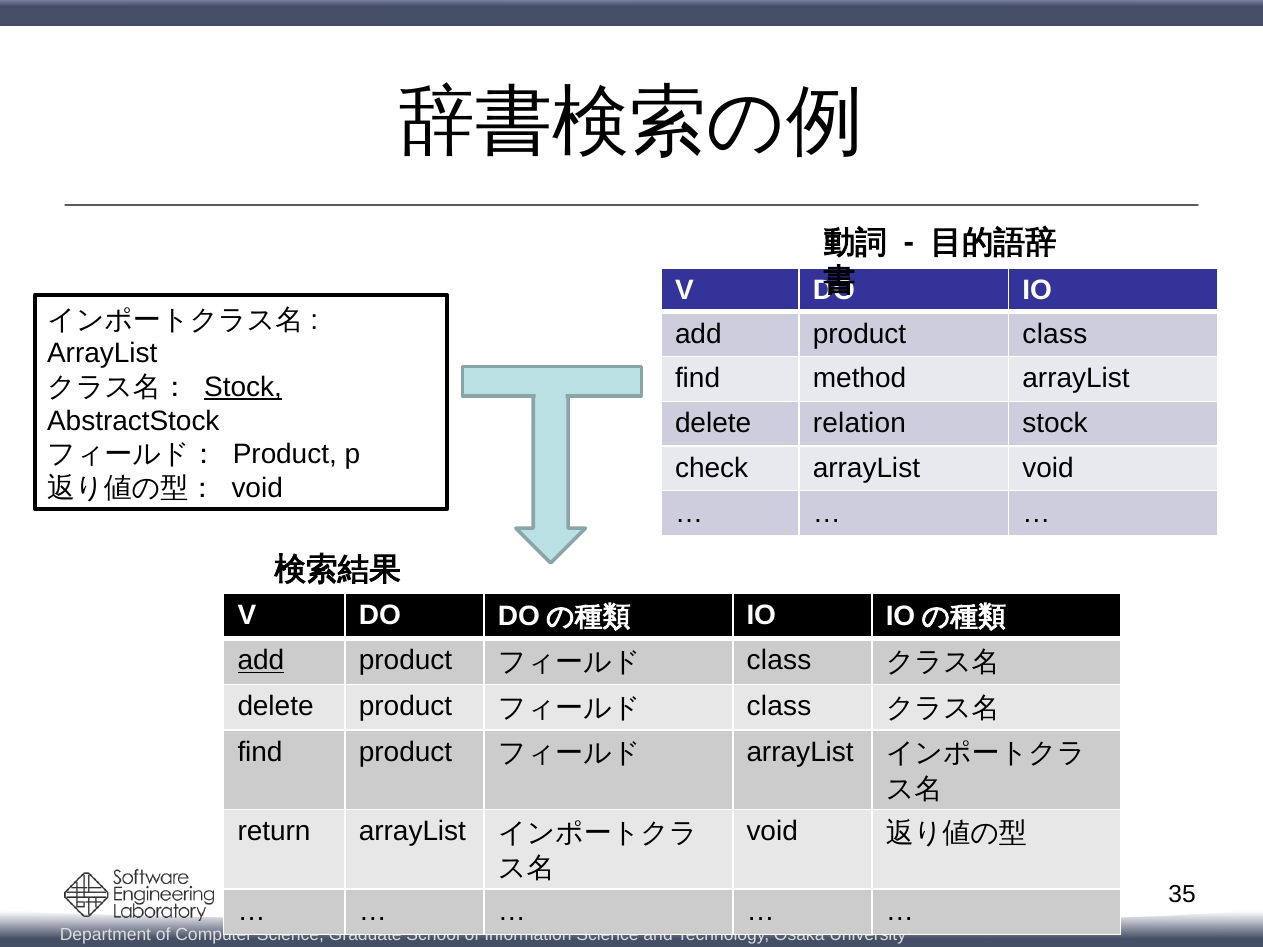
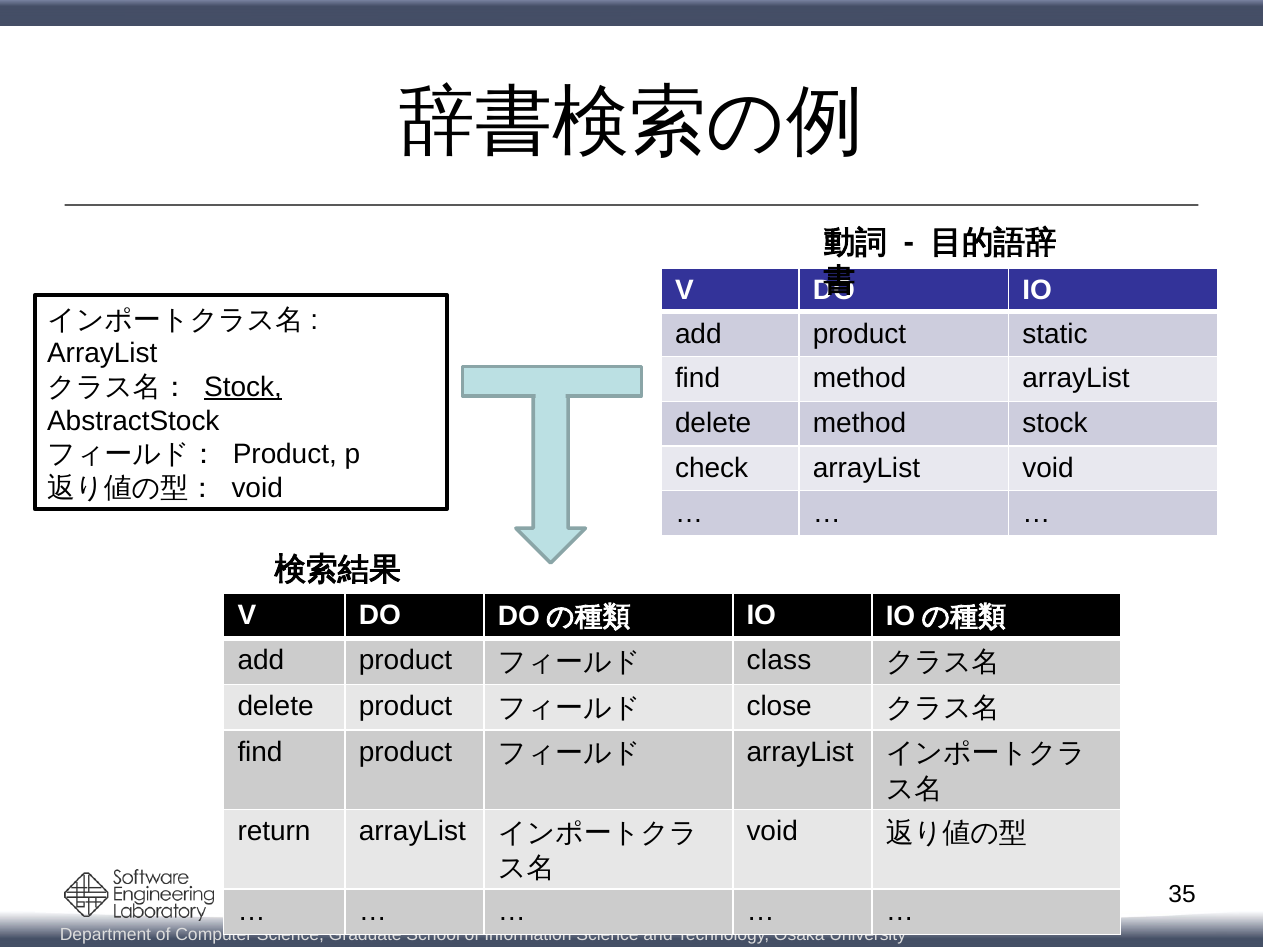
product class: class -> static (1055, 334)
delete relation: relation -> method (860, 423)
add underline: present -> none (261, 661)
class: class -> close (779, 706)
